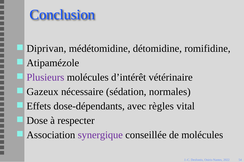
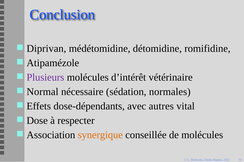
Gazeux: Gazeux -> Normal (43, 92)
règles: règles -> autres (161, 106)
synergique colour: purple -> orange (100, 135)
